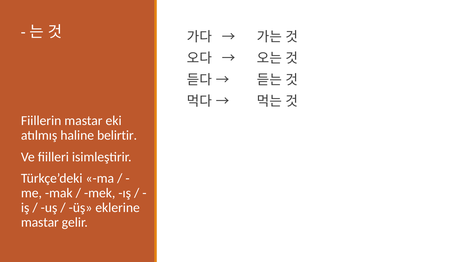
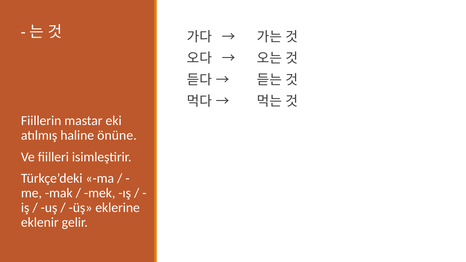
belirtir: belirtir -> önüne (117, 135)
mastar: mastar -> eklenir (40, 222)
